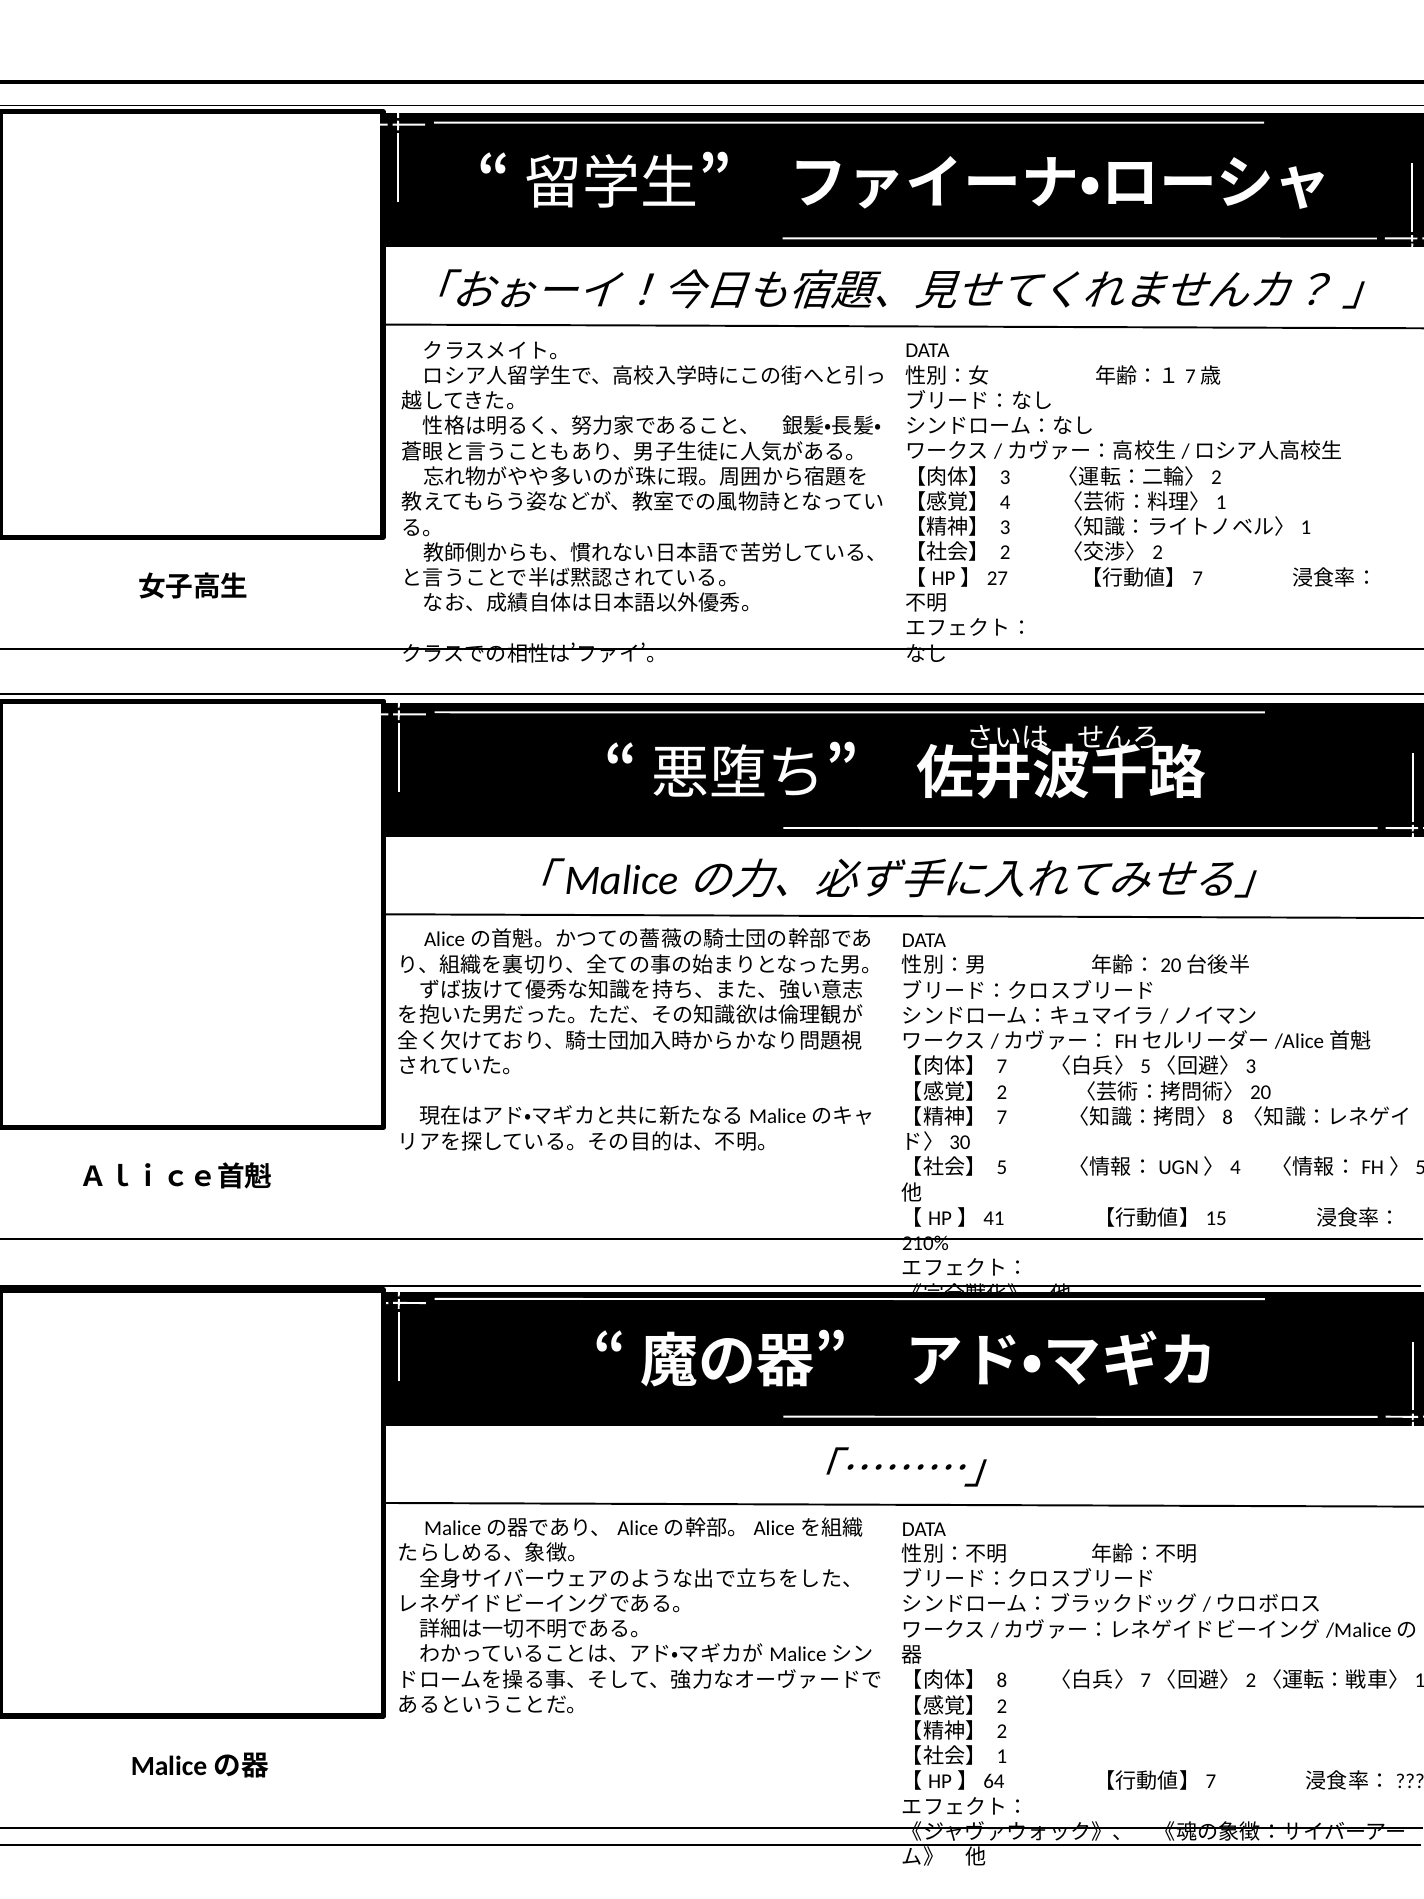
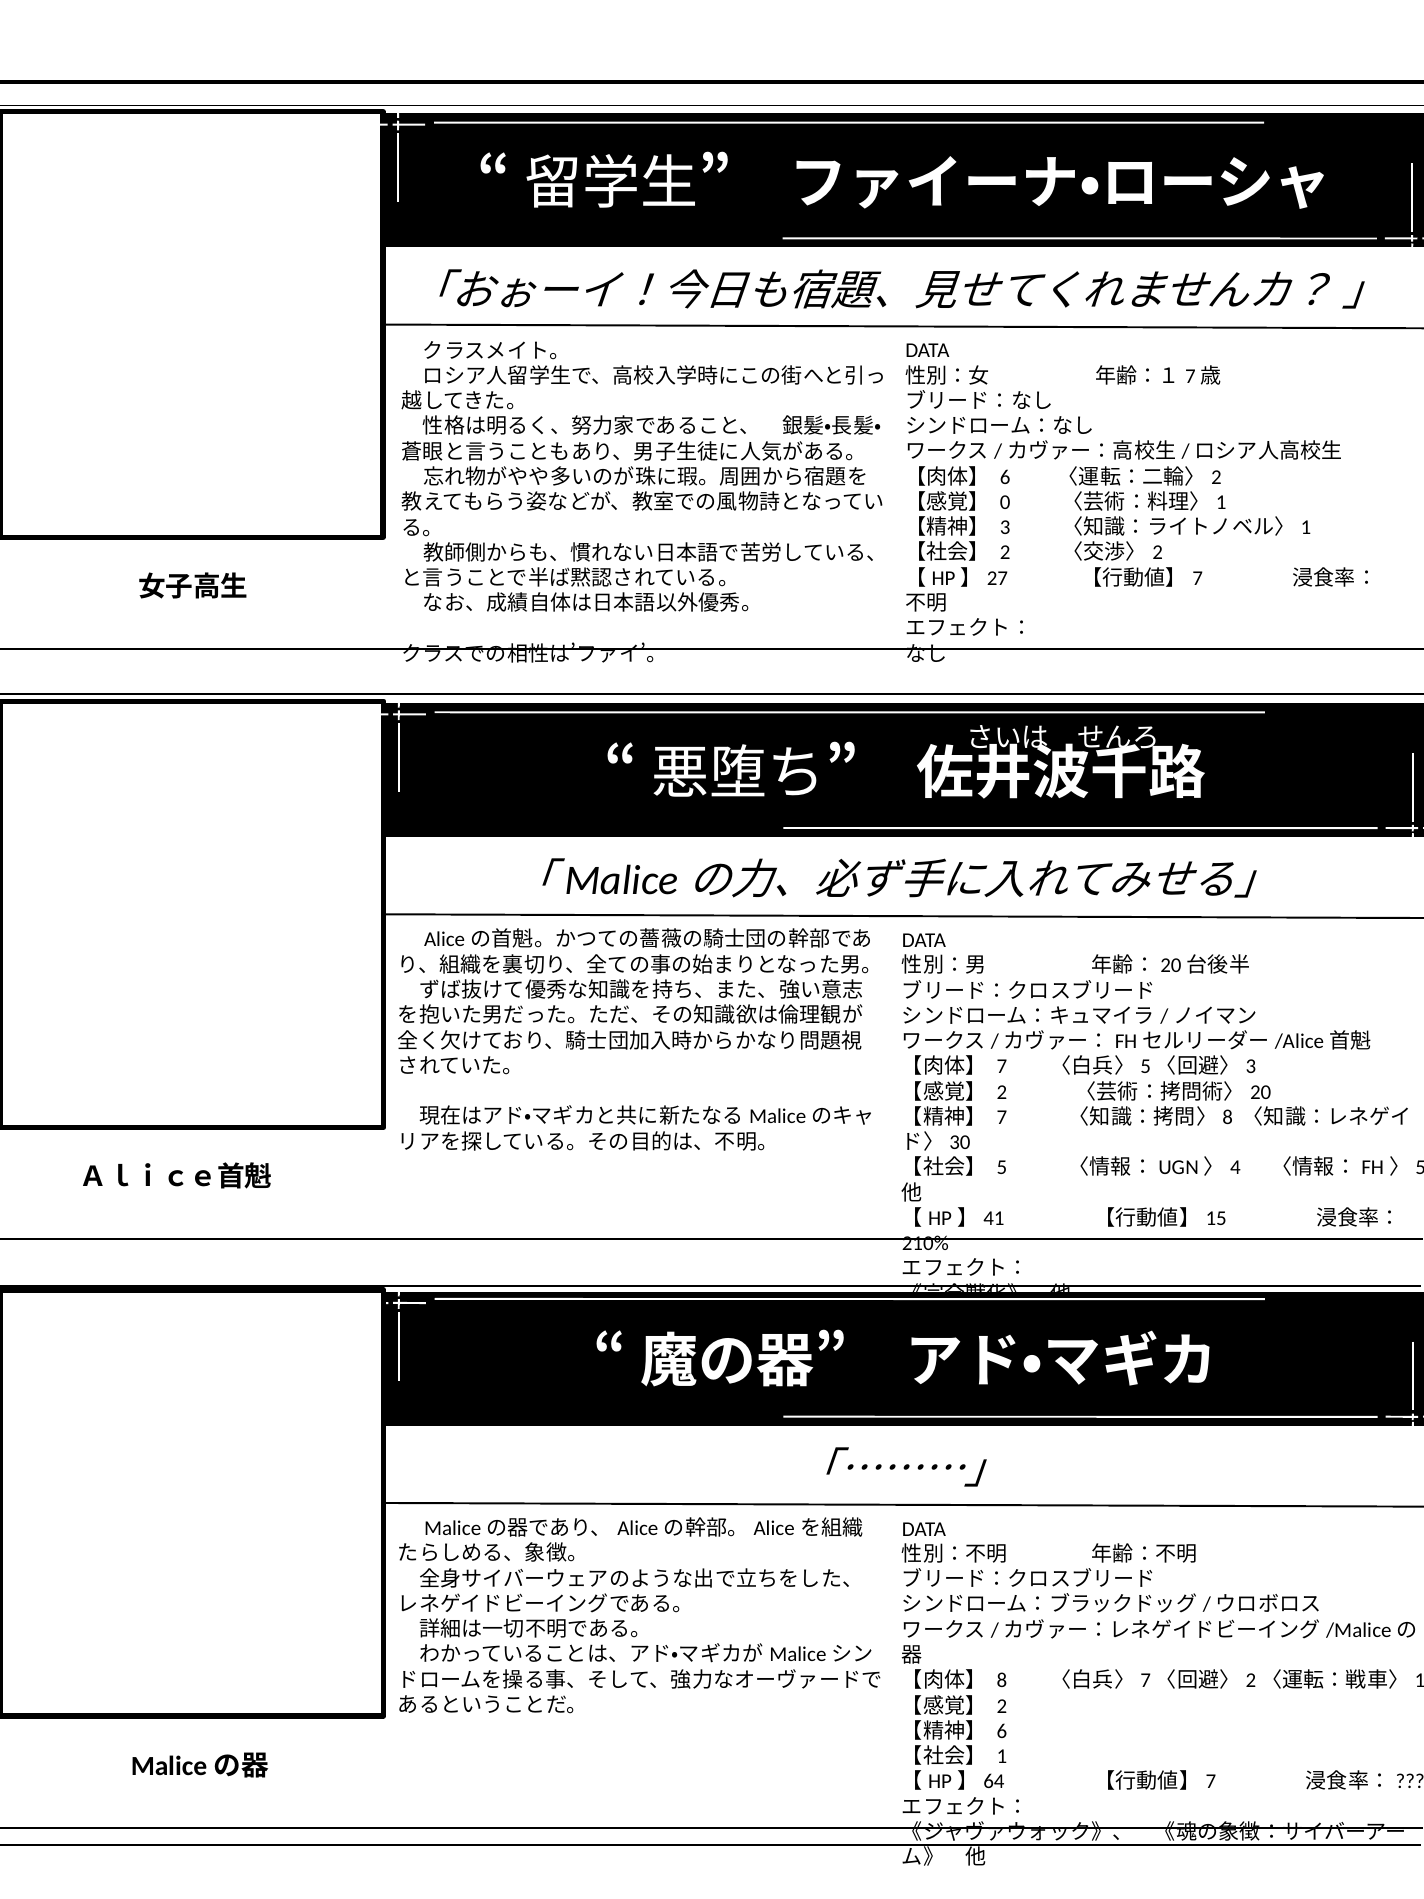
3: 3 -> 6 (1005, 477)
4: 4 -> 0 (1005, 502)
2: 2 -> 6 (1002, 1731)
